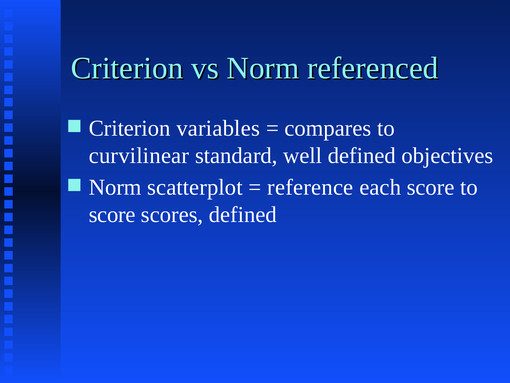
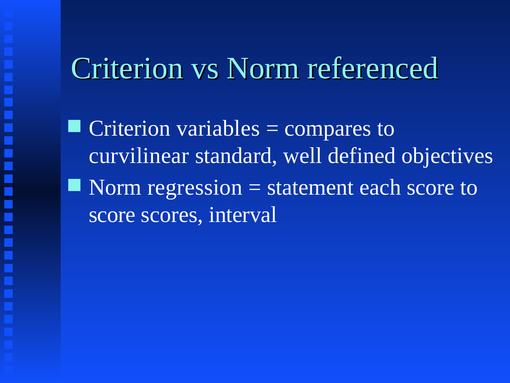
scatterplot: scatterplot -> regression (195, 187)
reference: reference -> statement (310, 187)
scores defined: defined -> interval (243, 214)
